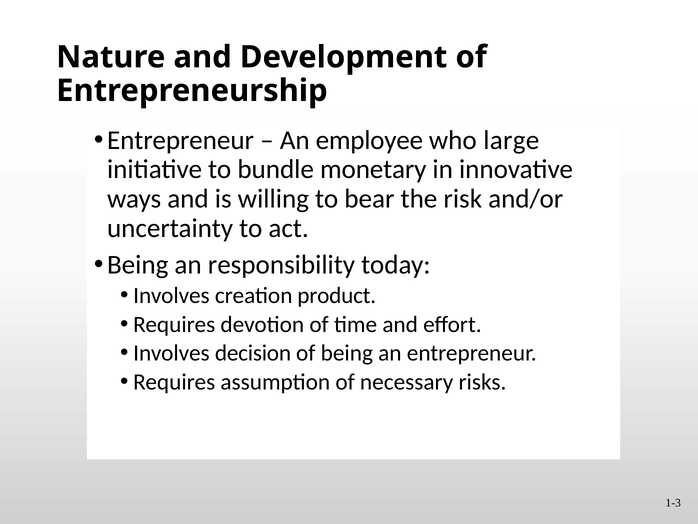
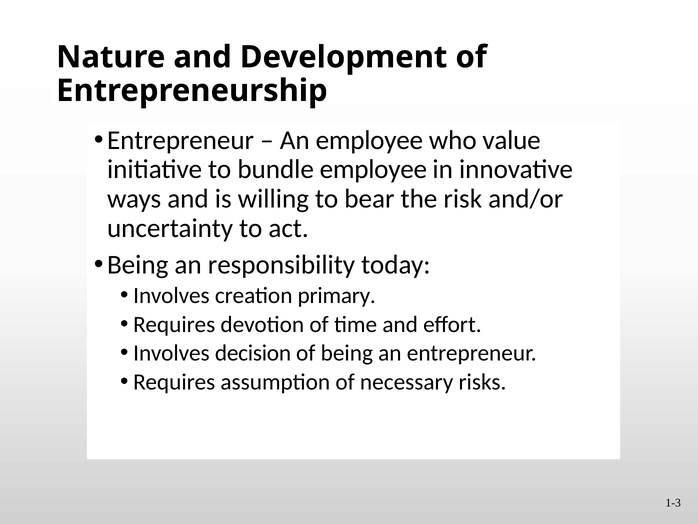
large: large -> value (512, 140)
bundle monetary: monetary -> employee (373, 169)
product: product -> primary (337, 295)
